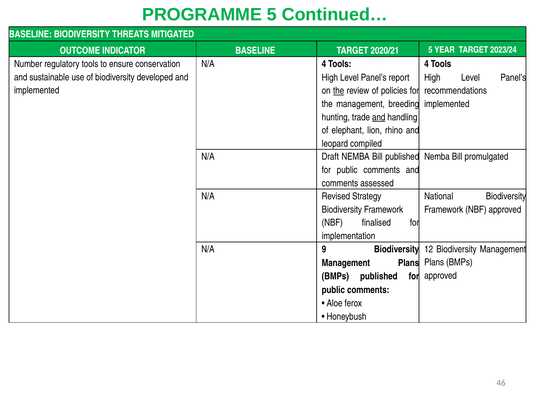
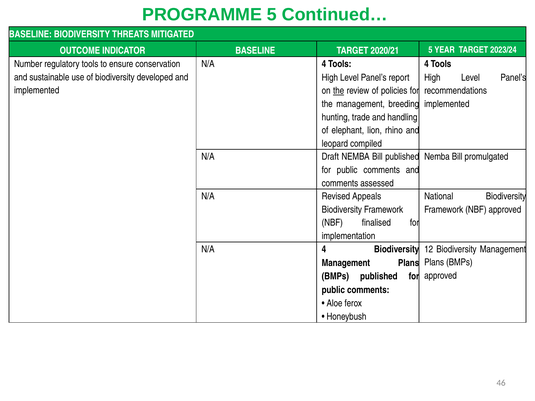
and underline: present -> none (379, 117)
Strategy: Strategy -> Appeals (367, 197)
9: 9 -> 4 (324, 249)
